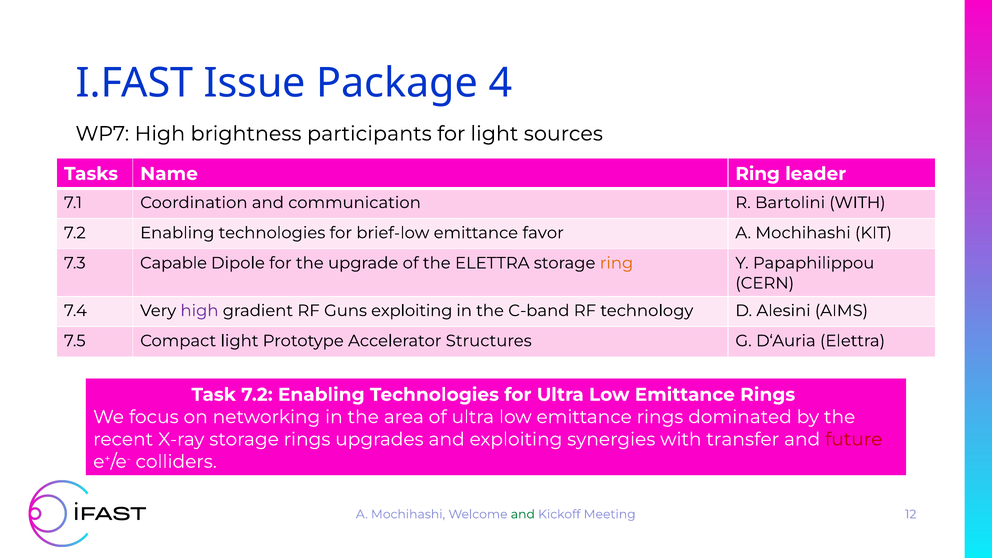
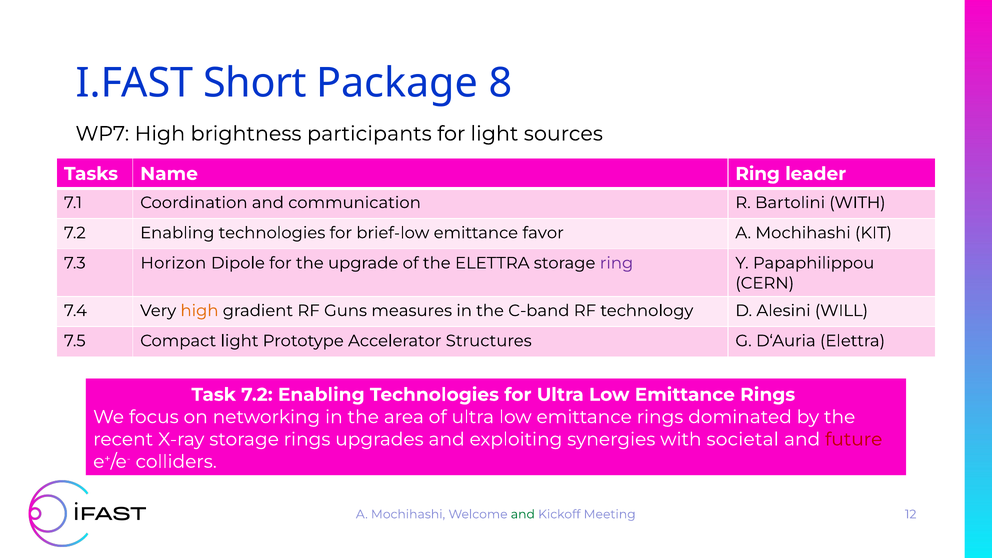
Issue: Issue -> Short (255, 83)
4: 4 -> 8 (501, 83)
Capable: Capable -> Horizon (173, 263)
ring colour: orange -> purple (617, 263)
high colour: purple -> orange (199, 311)
Guns exploiting: exploiting -> measures (412, 311)
AIMS: AIMS -> WILL (841, 311)
transfer: transfer -> societal (743, 439)
